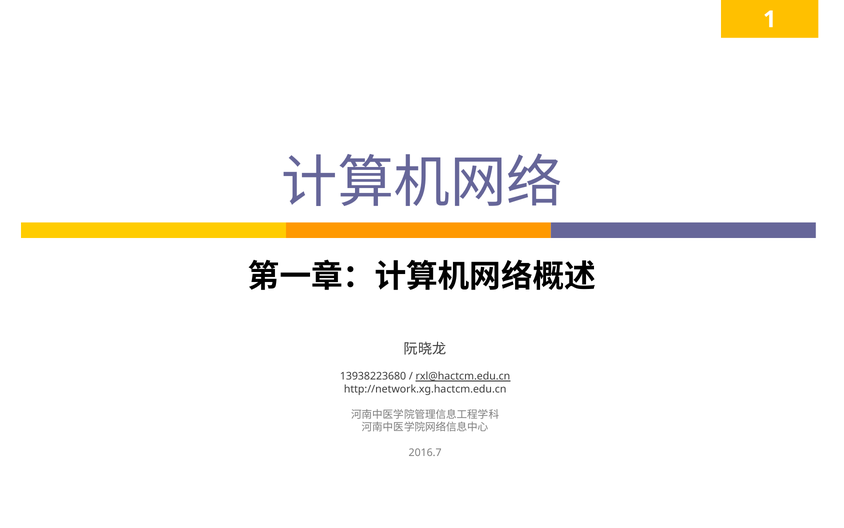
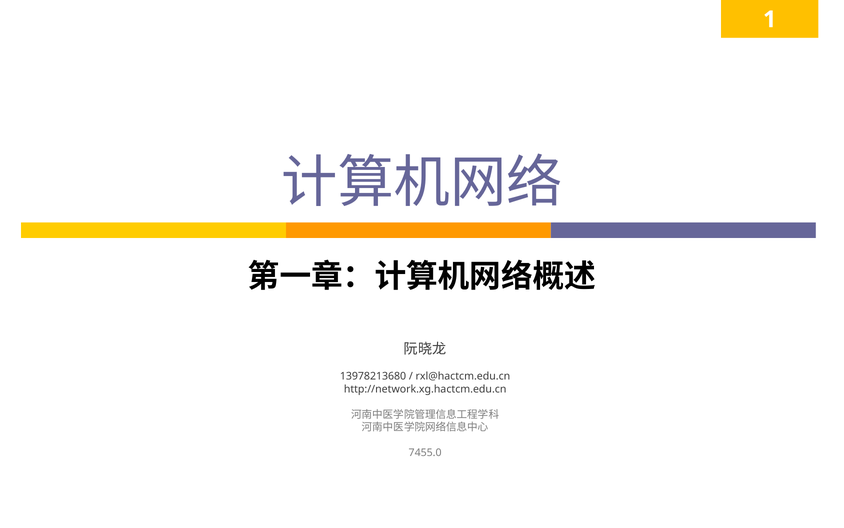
13938223680: 13938223680 -> 13978213680 (373, 376)
rxl@hactcm.edu.cn underline: present -> none (463, 376)
2016.7: 2016.7 -> 7455.0 (425, 452)
